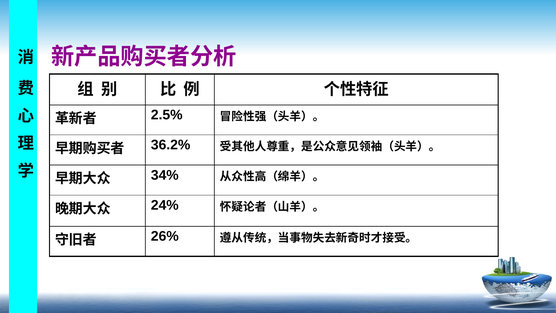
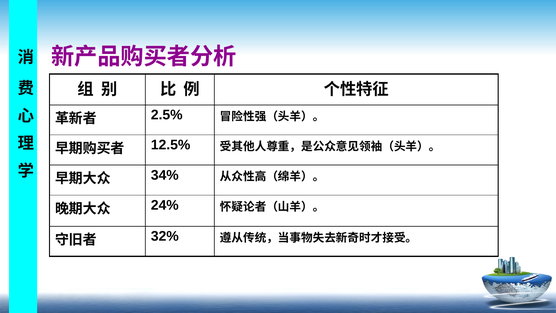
36.2%: 36.2% -> 12.5% (171, 145)
26%: 26% -> 32% (165, 236)
